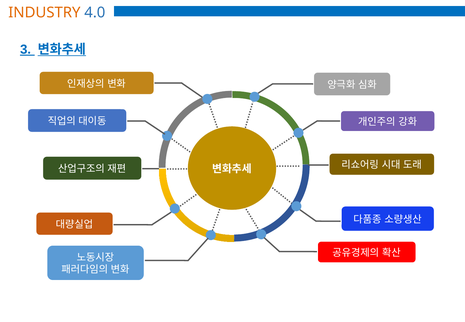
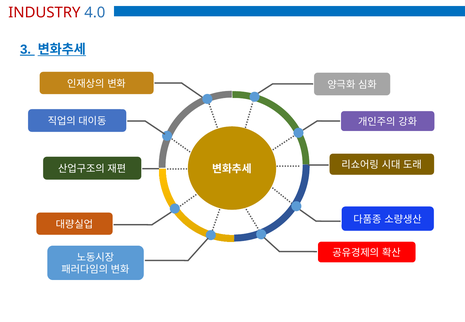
INDUSTRY colour: orange -> red (44, 12)
